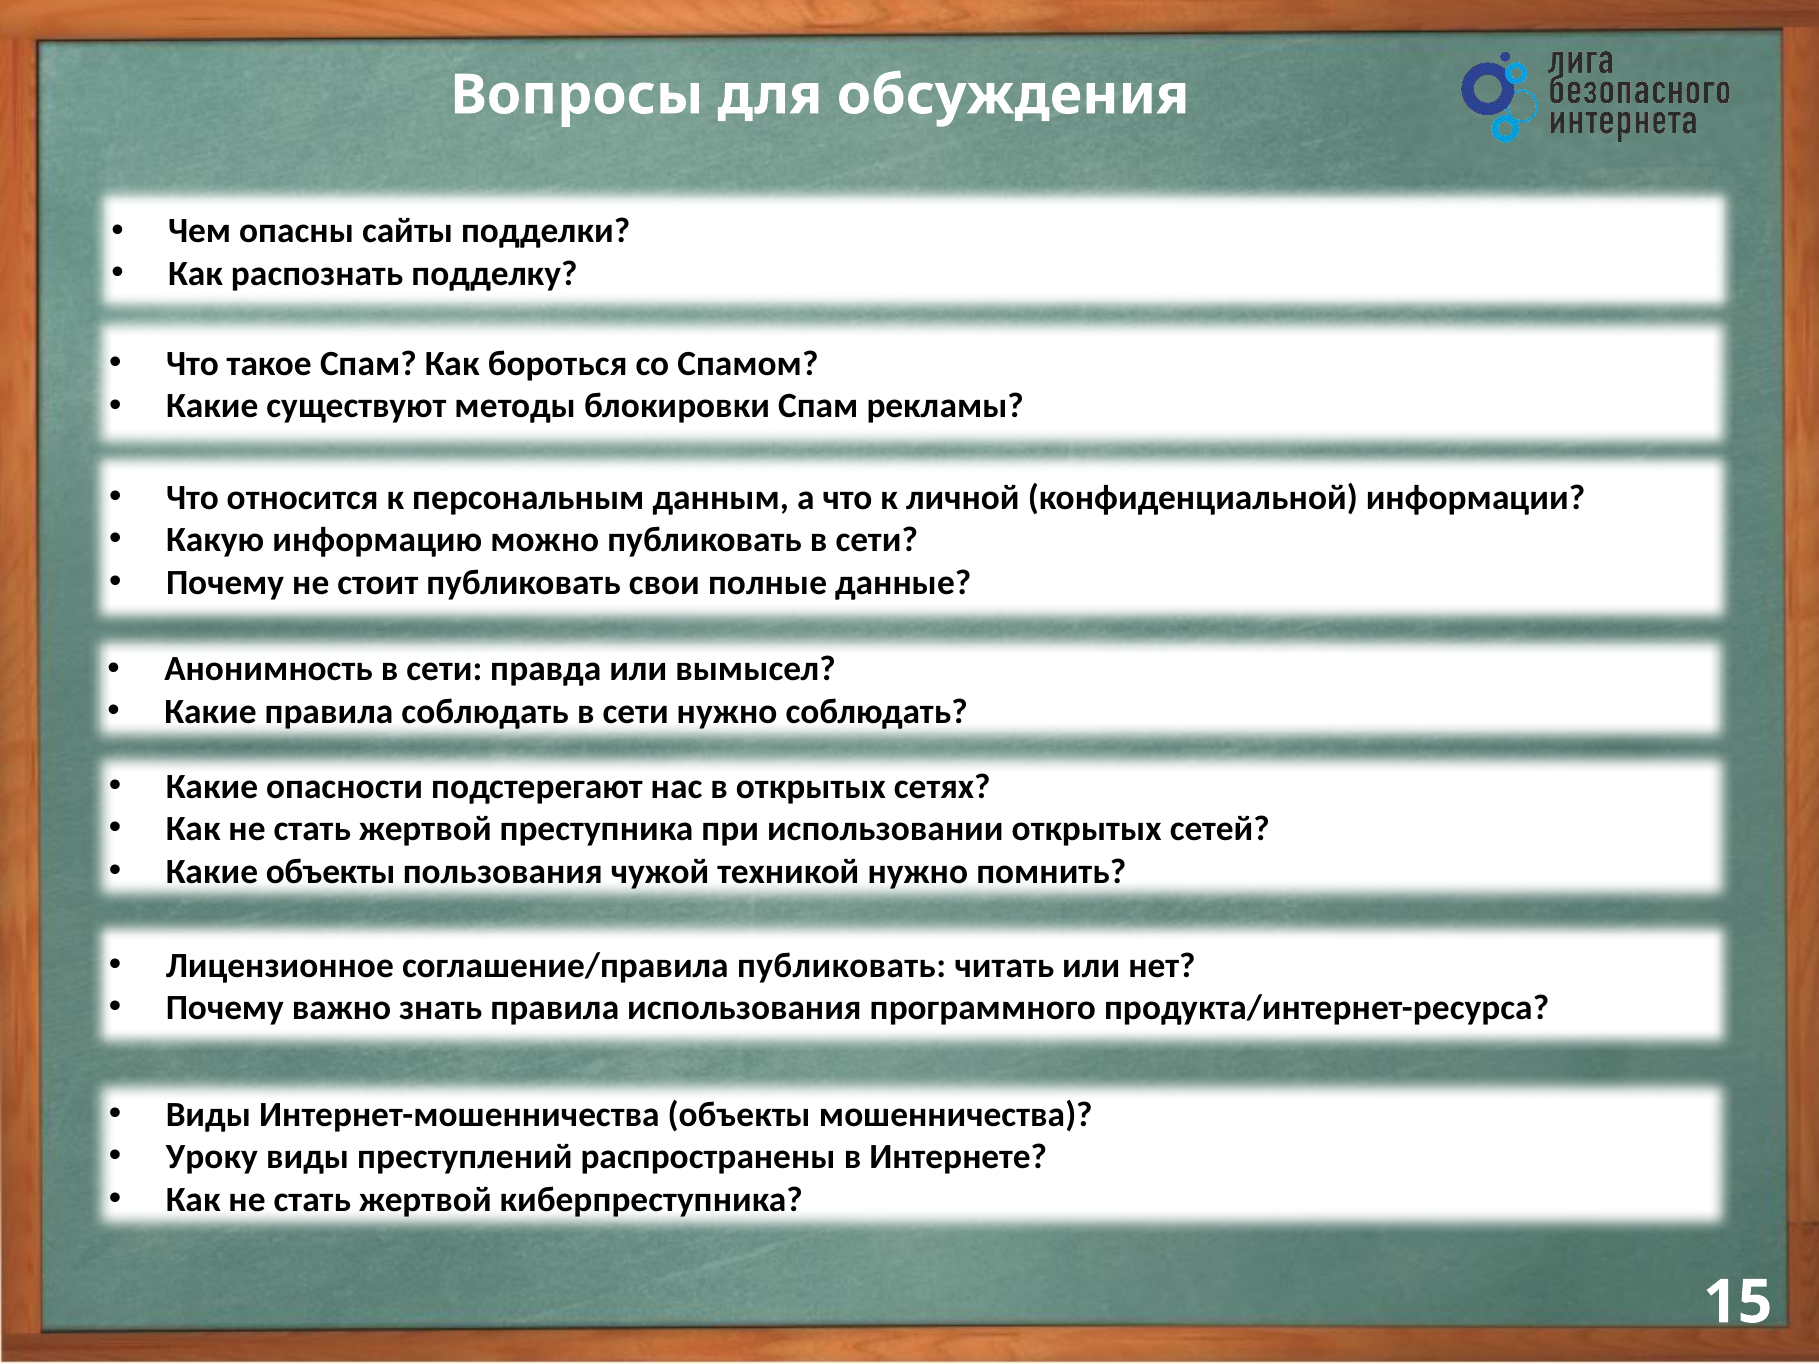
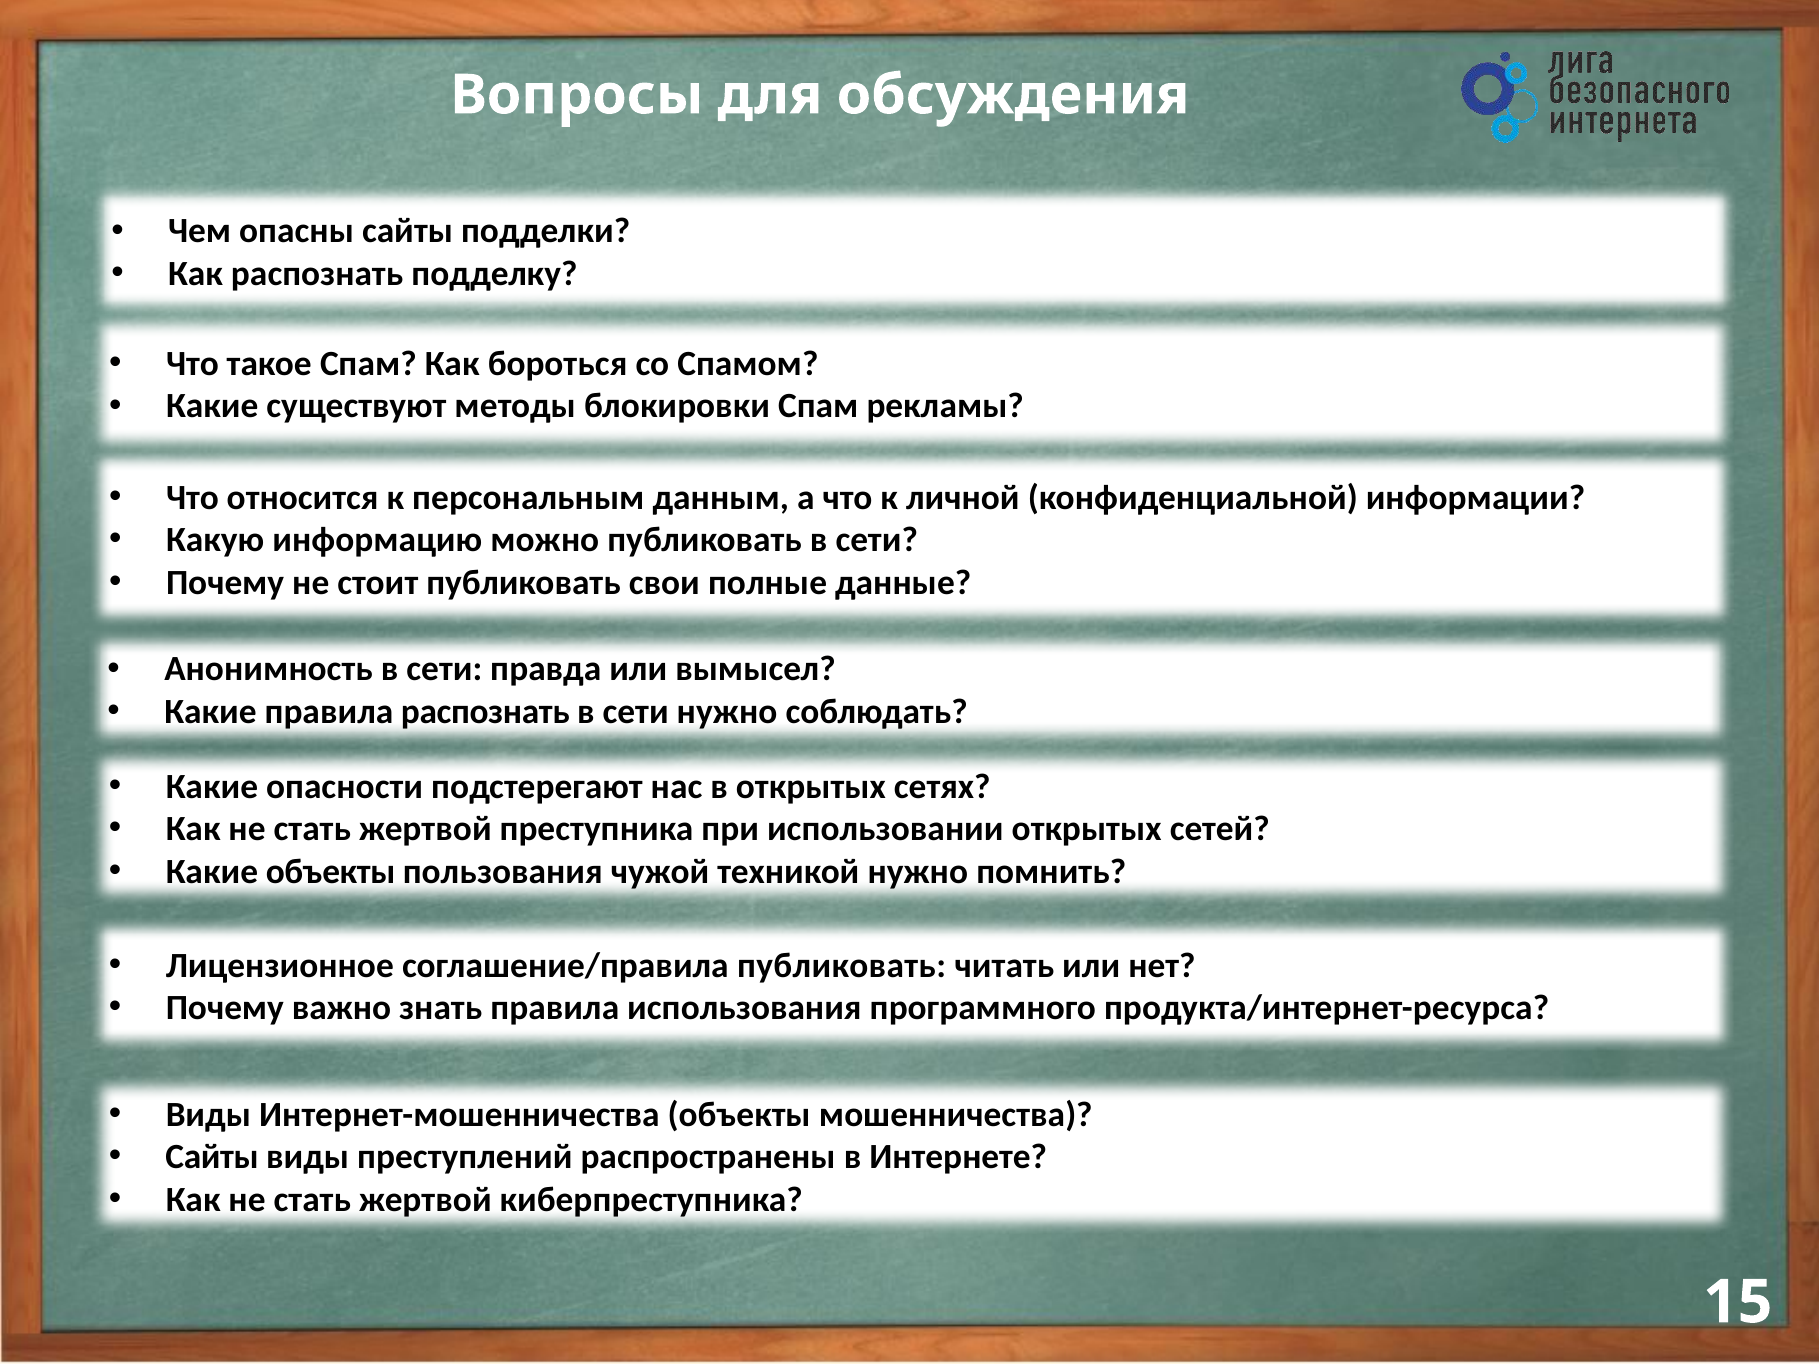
правила соблюдать: соблюдать -> распознать (485, 712)
Уроку: Уроку -> Сайты (212, 1157)
